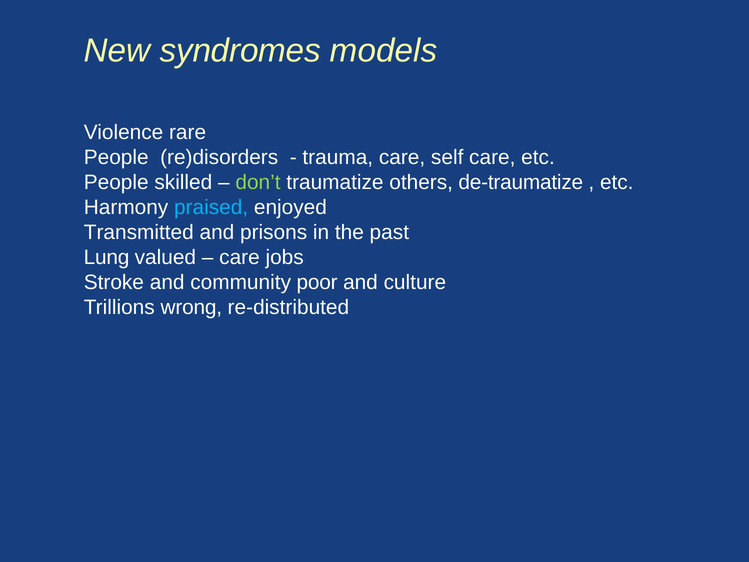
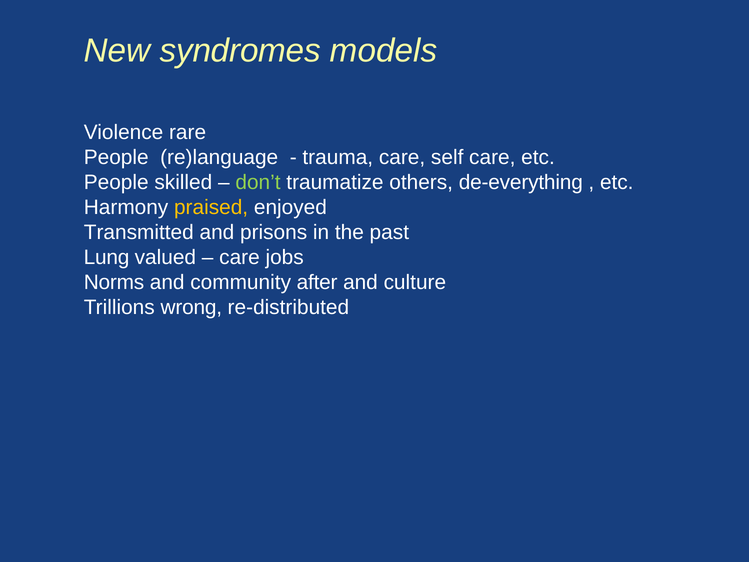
re)disorders: re)disorders -> re)language (219, 157)
de-traumatize: de-traumatize -> de-everything (521, 182)
praised colour: light blue -> yellow (211, 207)
Stroke: Stroke -> Norms (114, 282)
poor: poor -> after (317, 282)
